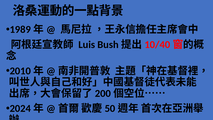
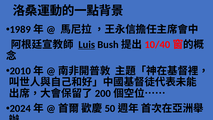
Luis underline: none -> present (87, 45)
